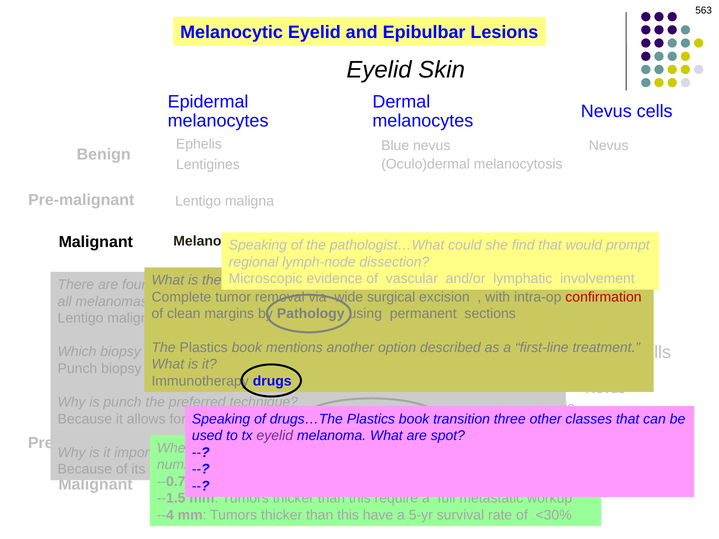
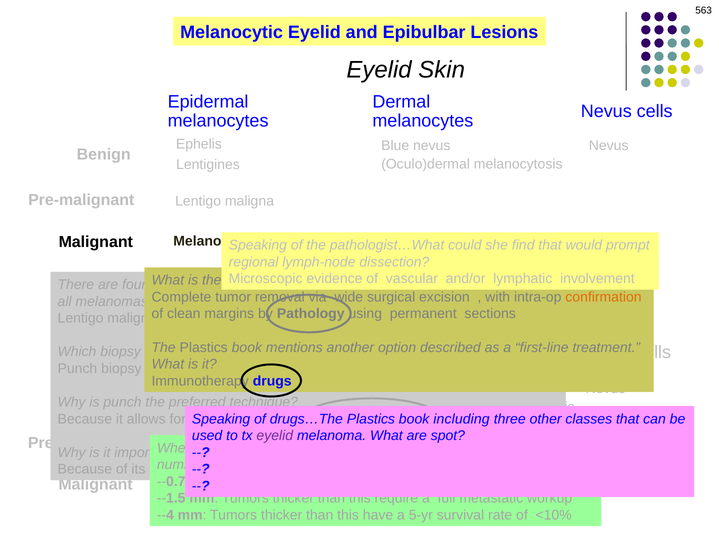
confirmation colour: red -> orange (603, 297)
transition: transition -> including (461, 419)
<30%: <30% -> <10% (554, 515)
